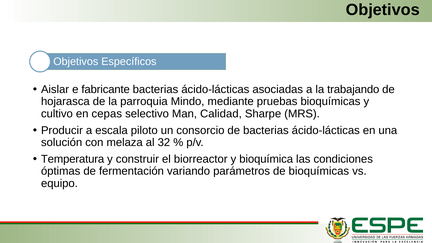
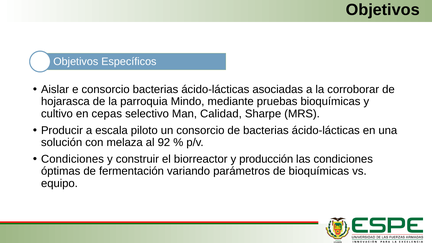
e fabricante: fabricante -> consorcio (106, 89)
trabajando: trabajando -> corroborar (353, 89)
32: 32 -> 92 (164, 142)
Temperatura: Temperatura -> Condiciones (72, 159)
bioquímica: bioquímica -> producción (266, 159)
